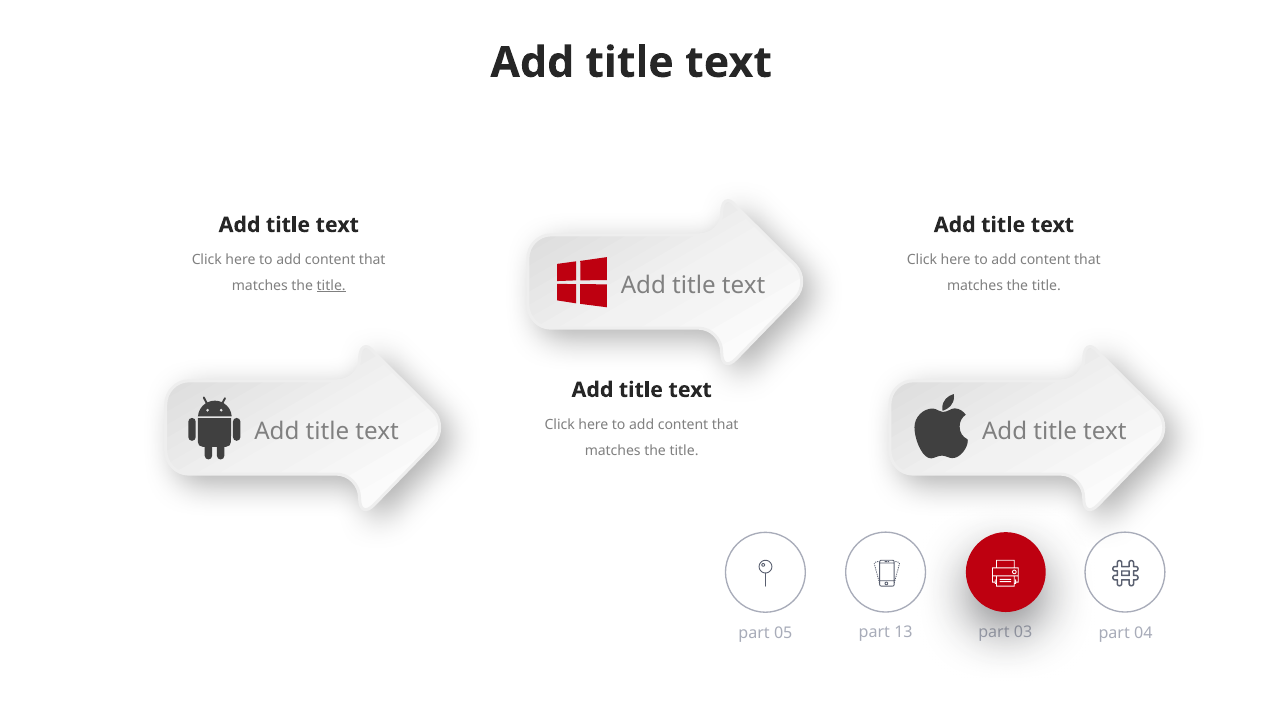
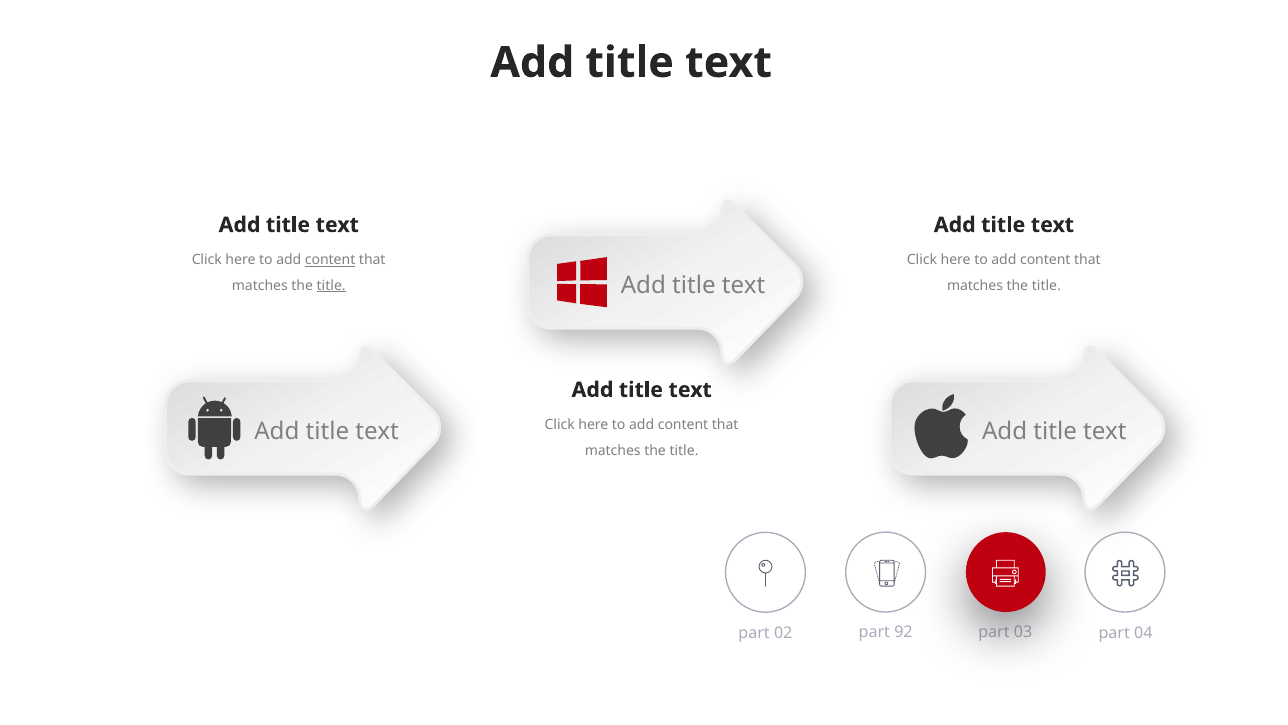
content underline: none -> present (330, 260)
05: 05 -> 02 (783, 632)
13: 13 -> 92 (903, 632)
